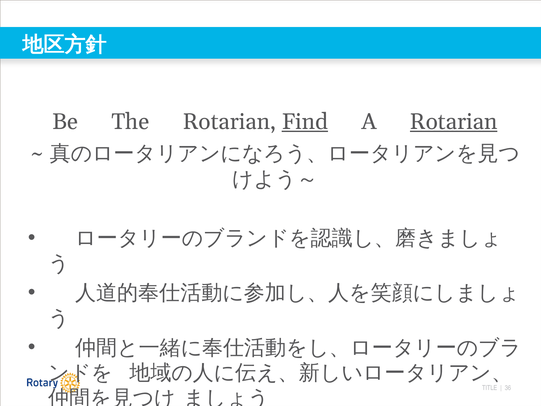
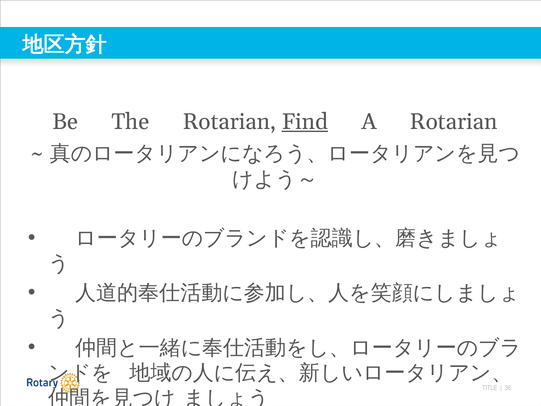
Rotarian underline: present -> none (454, 122)
